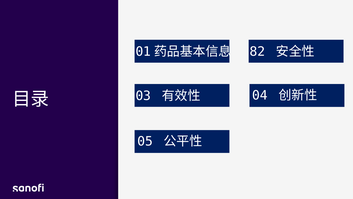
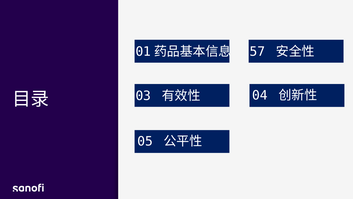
82: 82 -> 57 (257, 52)
